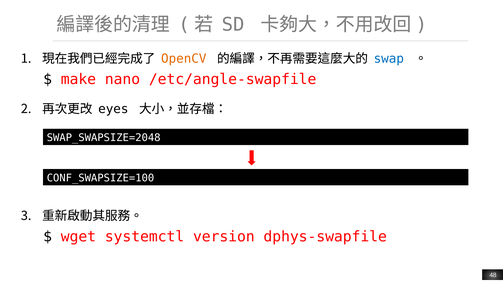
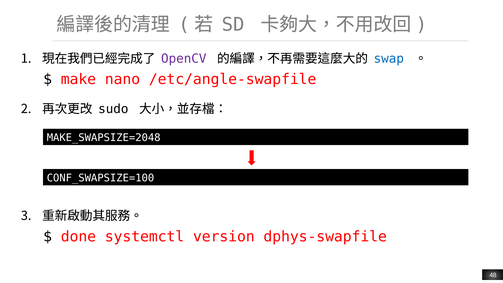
OpenCV colour: orange -> purple (184, 59)
eyes: eyes -> sudo (113, 109)
SWAP_SWAPSIZE=2048: SWAP_SWAPSIZE=2048 -> MAKE_SWAPSIZE=2048 (104, 138)
wget: wget -> done (78, 237)
